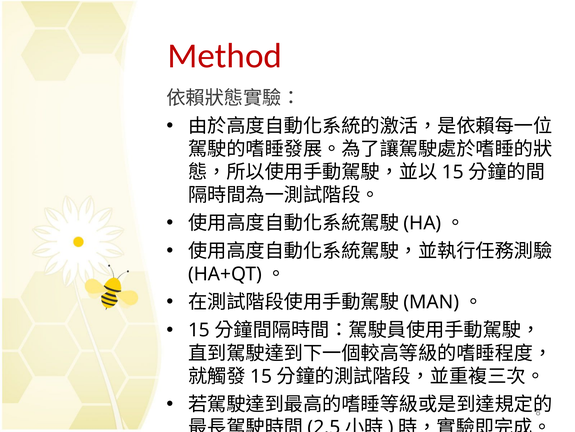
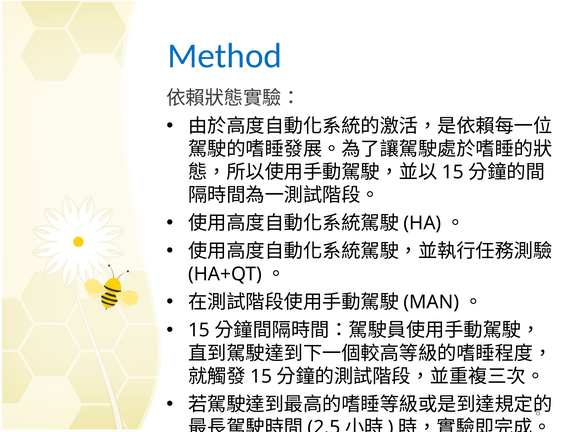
Method colour: red -> blue (225, 56)
